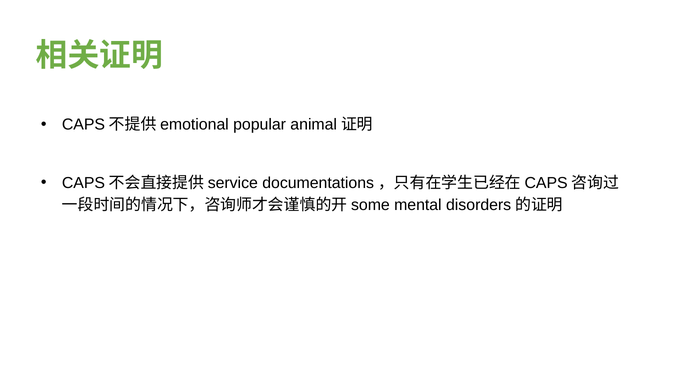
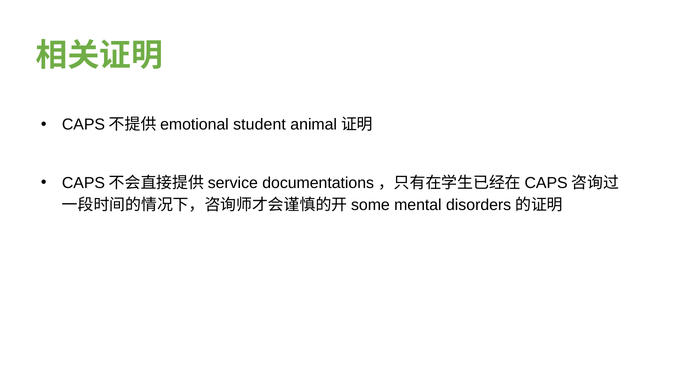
popular: popular -> student (260, 125)
